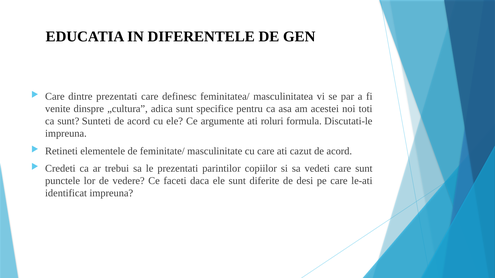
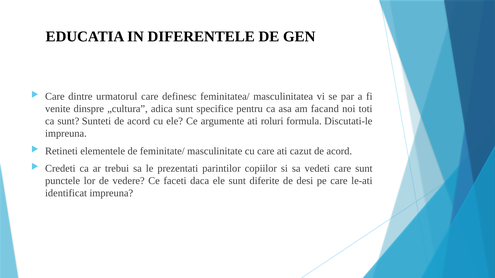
dintre prezentati: prezentati -> urmatorul (117, 96)
acestei: acestei -> facand (325, 109)
